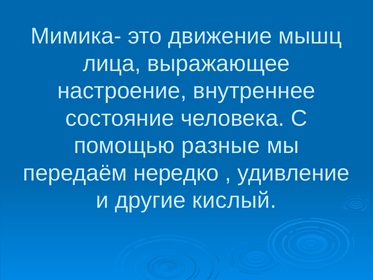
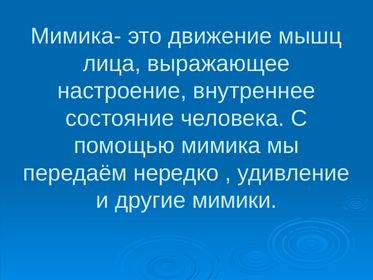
разные: разные -> мимика (221, 146)
кислый: кислый -> мимики (234, 200)
